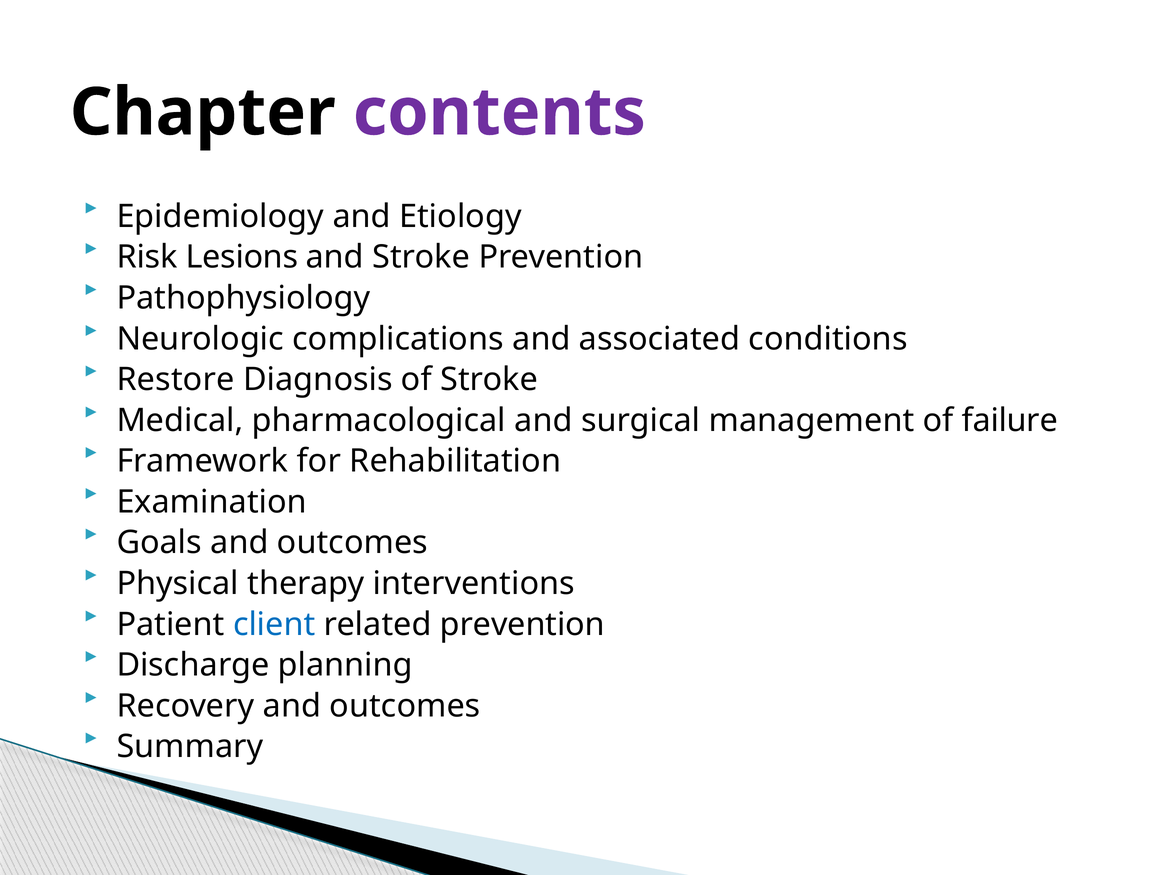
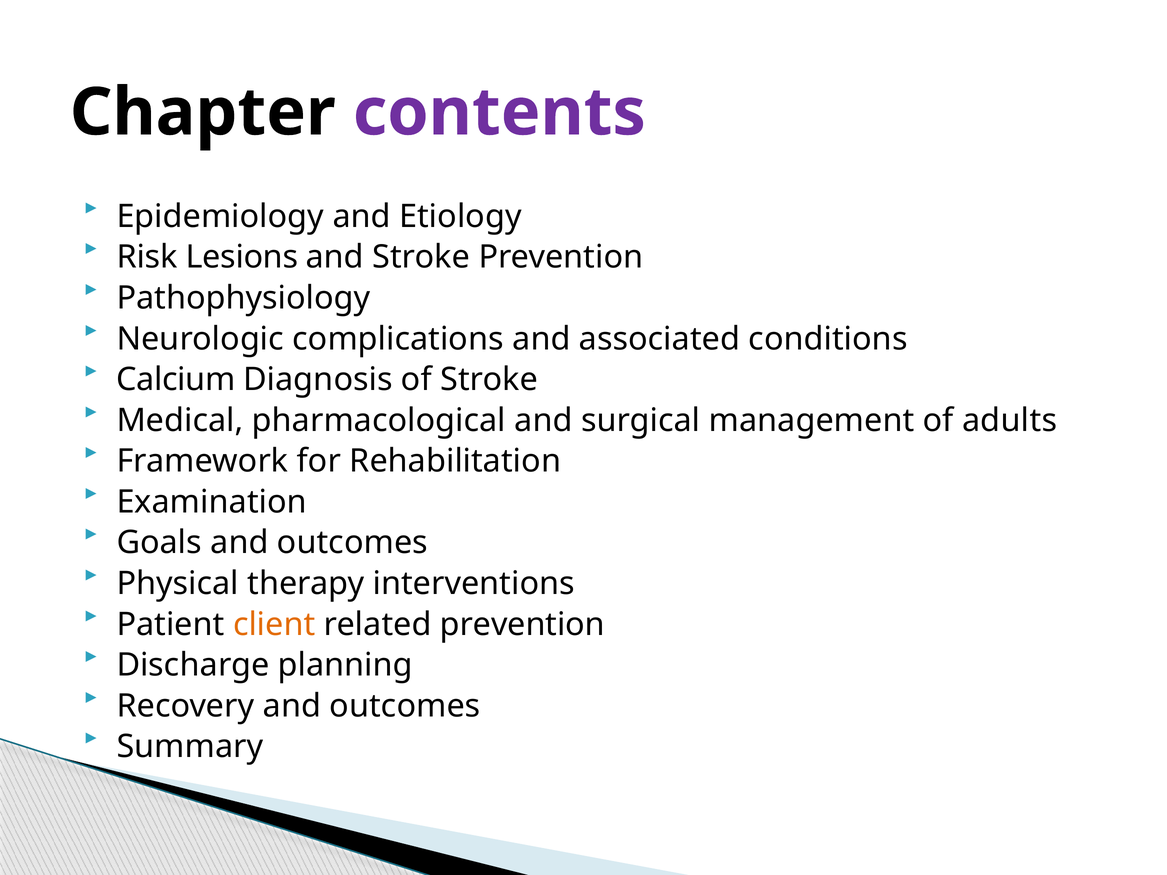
Restore: Restore -> Calcium (176, 380)
failure: failure -> adults (1010, 421)
client colour: blue -> orange (274, 625)
